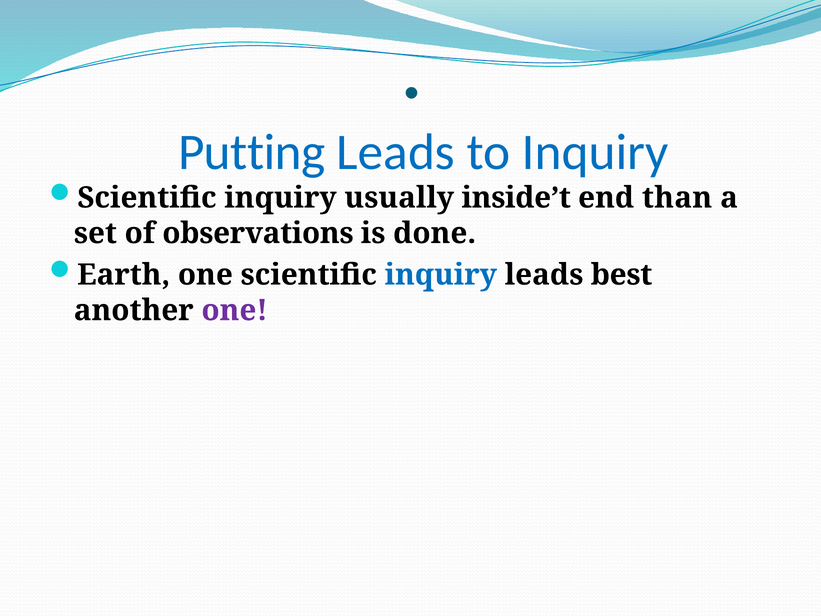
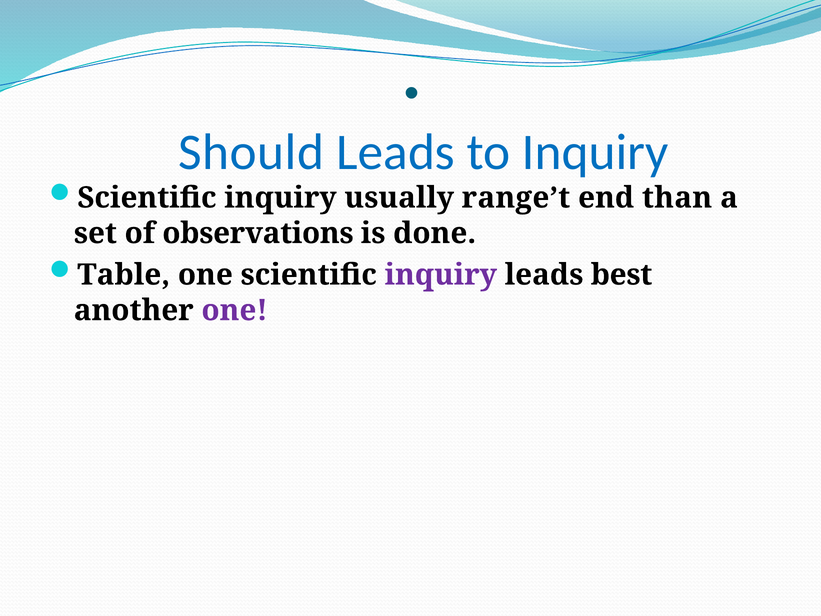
Putting: Putting -> Should (251, 152)
inside’t: inside’t -> range’t (516, 198)
Earth: Earth -> Table (124, 275)
inquiry colour: blue -> purple (441, 275)
